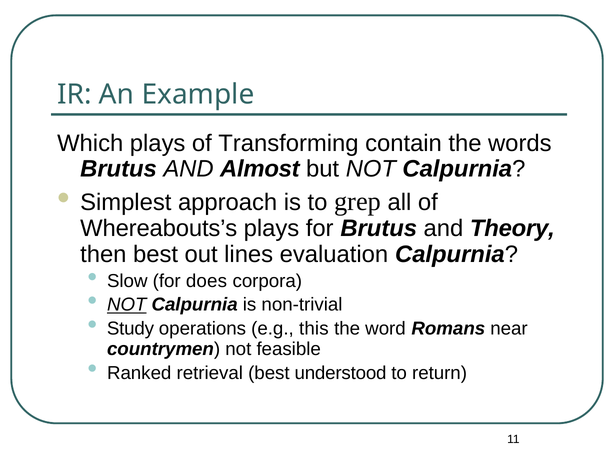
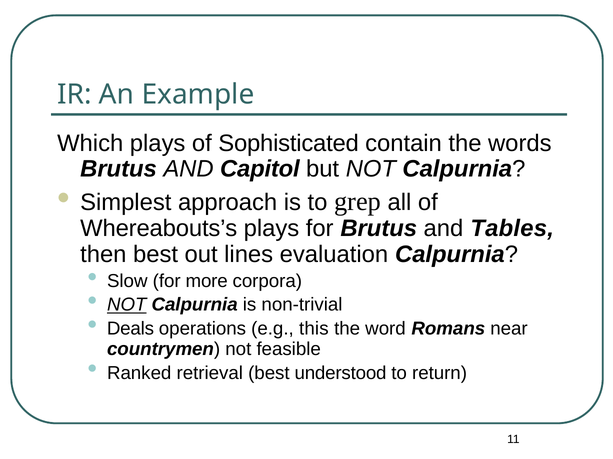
Transforming: Transforming -> Sophisticated (289, 144)
Almost: Almost -> Capitol (260, 169)
Theory: Theory -> Tables (512, 229)
does: does -> more (207, 281)
Study: Study -> Deals (130, 329)
